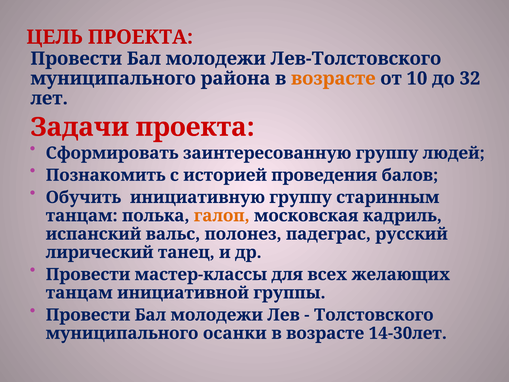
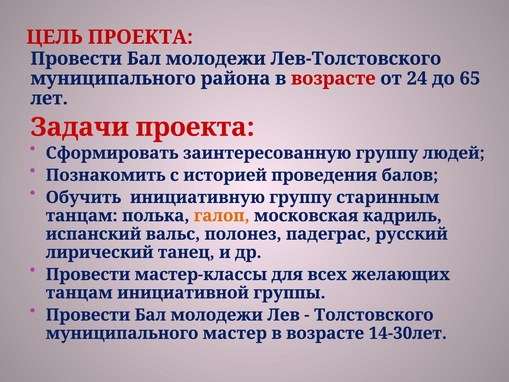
возрасте colour: orange -> red (333, 78)
10: 10 -> 24 (417, 78)
32: 32 -> 65 (470, 78)
осанки: осанки -> мастер (235, 333)
